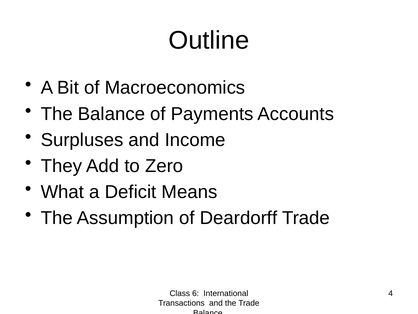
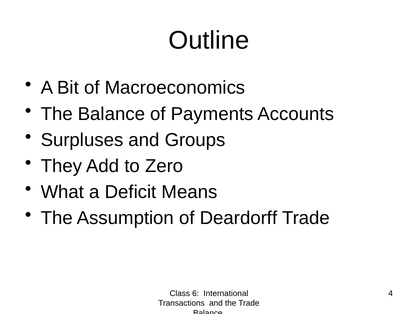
Income: Income -> Groups (195, 140)
